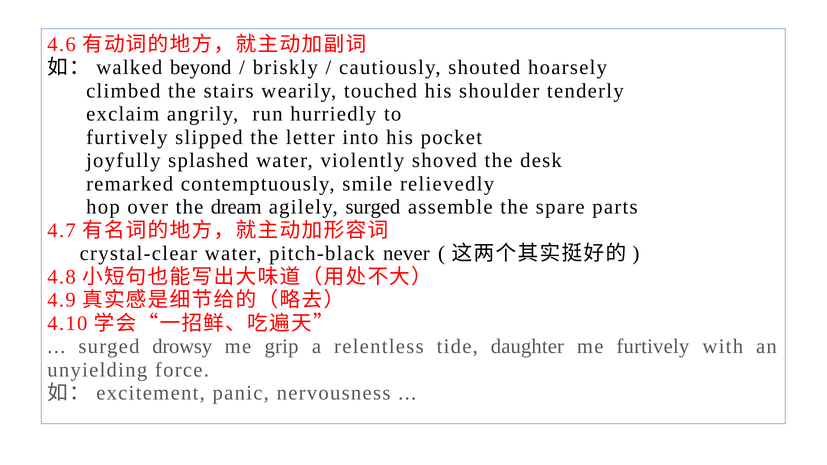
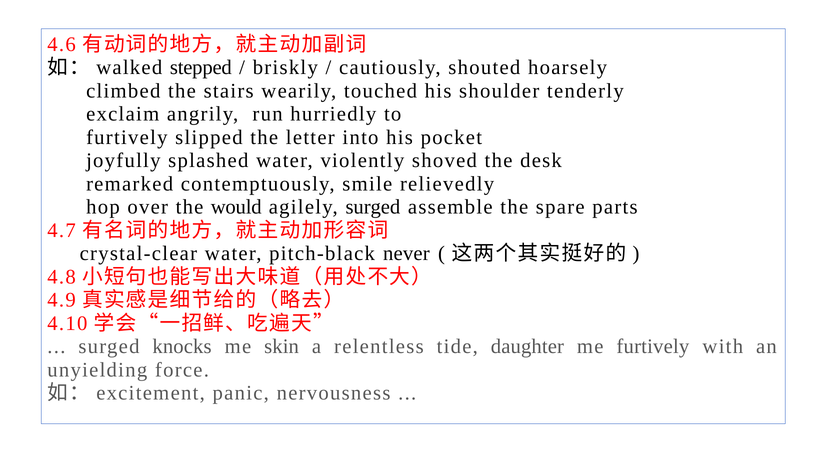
beyond: beyond -> stepped (201, 68)
dream: dream -> would (236, 207)
drowsy: drowsy -> knocks (182, 347)
grip: grip -> skin (282, 347)
